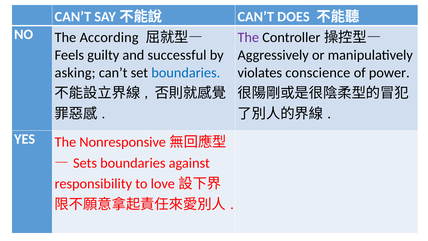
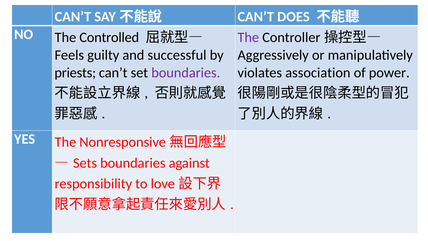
According: According -> Controlled (109, 37)
asking: asking -> priests (75, 73)
boundaries colour: blue -> purple (186, 73)
conscience: conscience -> association (318, 73)
